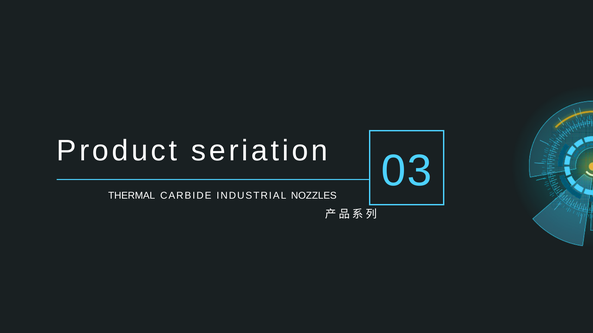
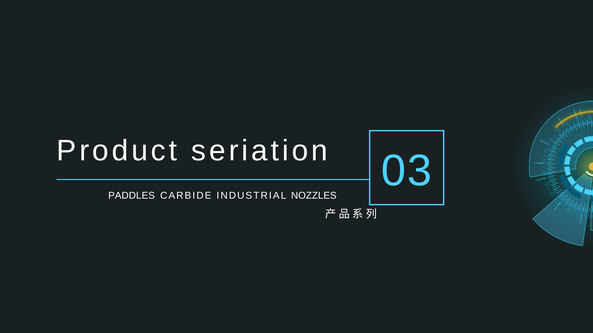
THERMAL: THERMAL -> PADDLES (132, 196)
